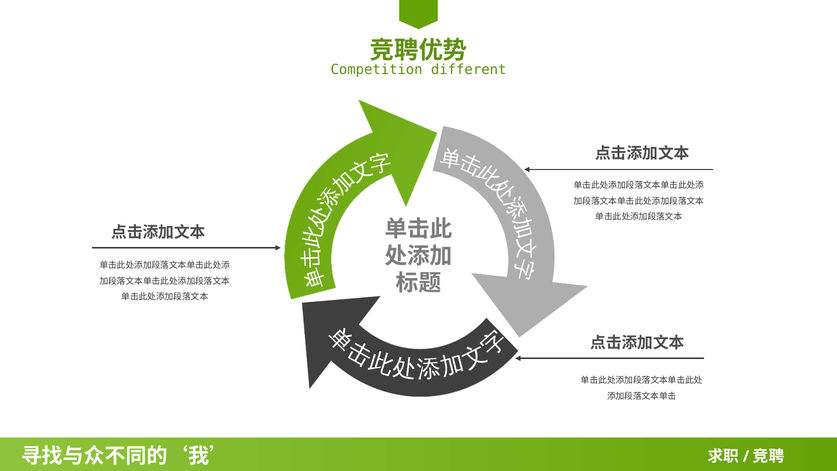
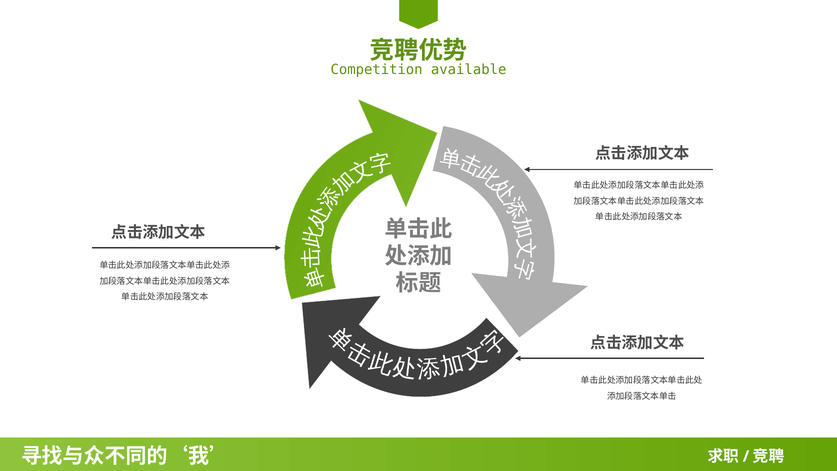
different: different -> available (469, 70)
